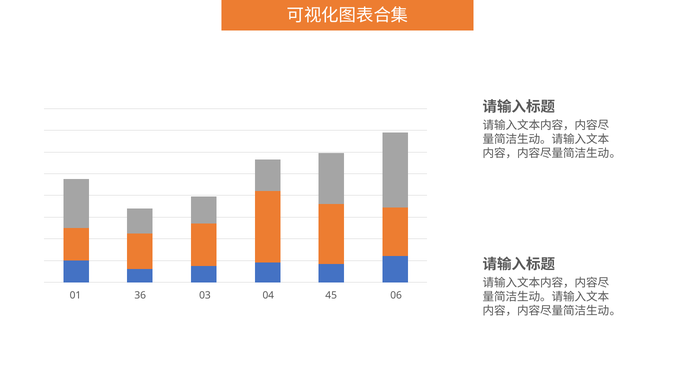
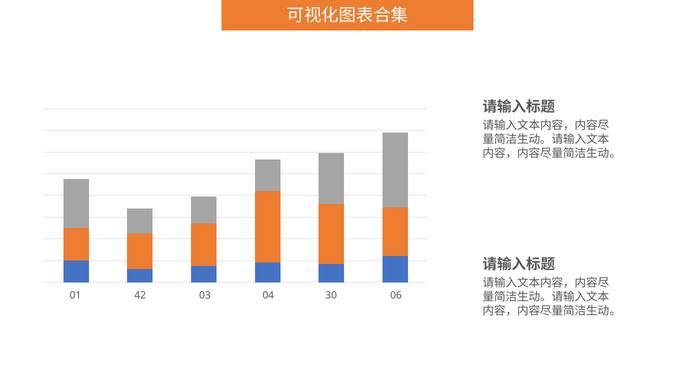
36: 36 -> 42 (140, 295)
45: 45 -> 30 (331, 295)
